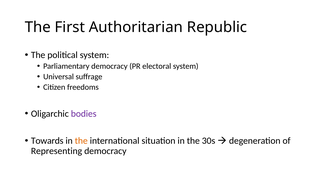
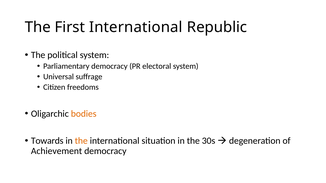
First Authoritarian: Authoritarian -> International (136, 27)
bodies colour: purple -> orange (84, 114)
Representing: Representing -> Achievement (57, 151)
